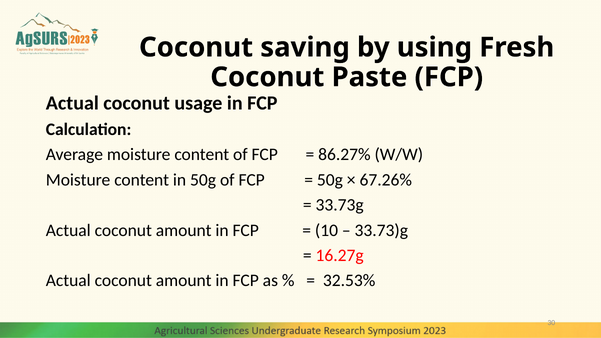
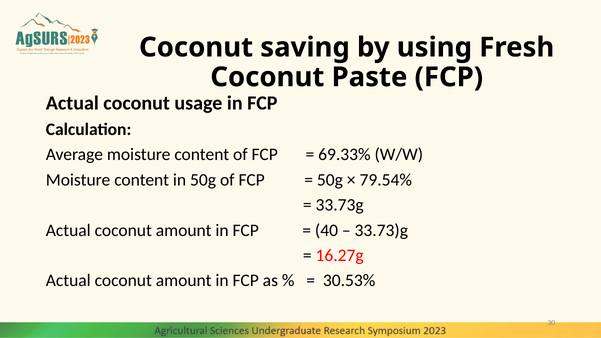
86.27%: 86.27% -> 69.33% (344, 155)
67.26%: 67.26% -> 79.54% (386, 180)
10: 10 -> 40 (326, 230)
32.53%: 32.53% -> 30.53% (349, 281)
